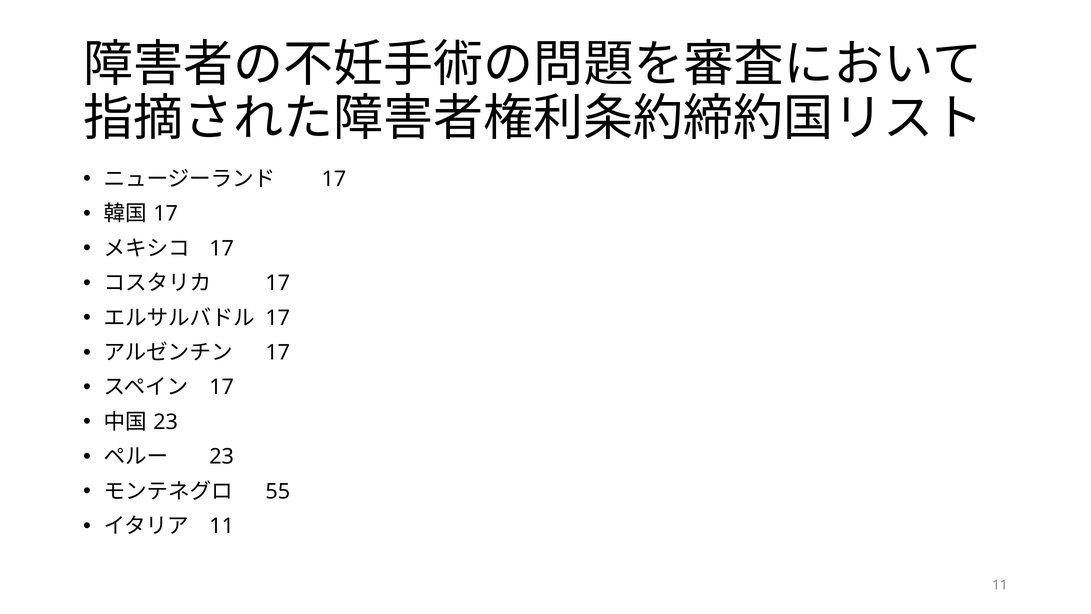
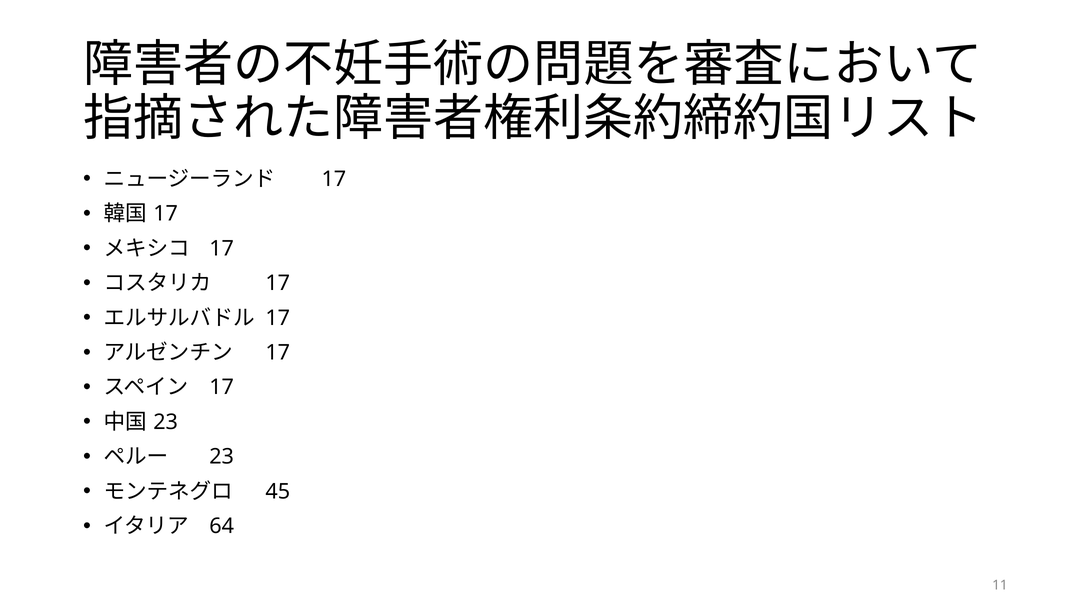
55: 55 -> 45 (278, 491)
11: 11 -> 64 (222, 526)
